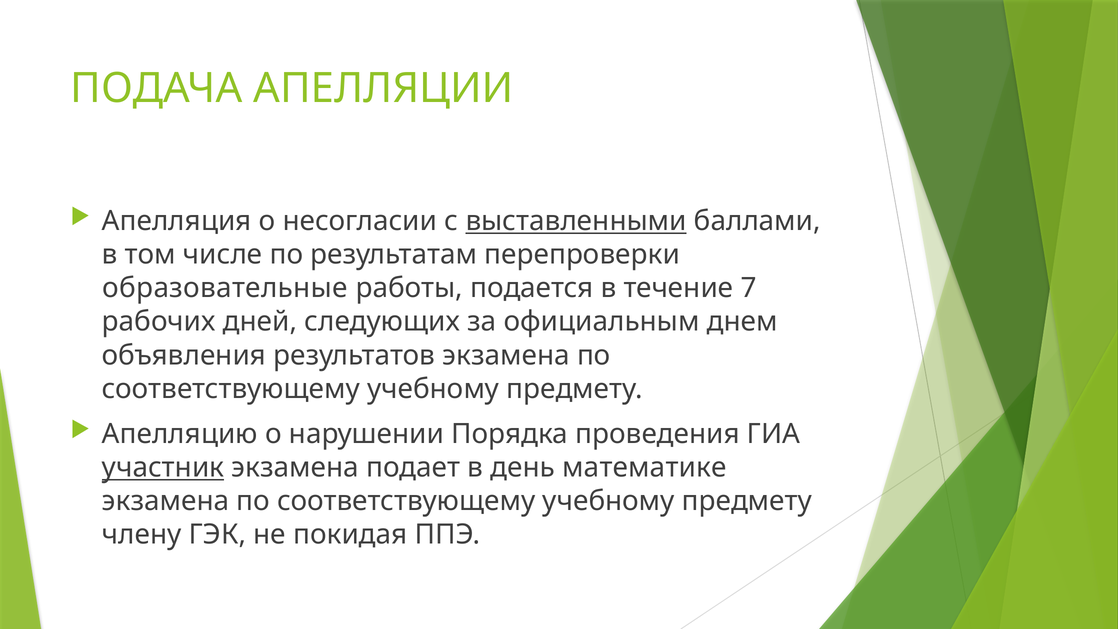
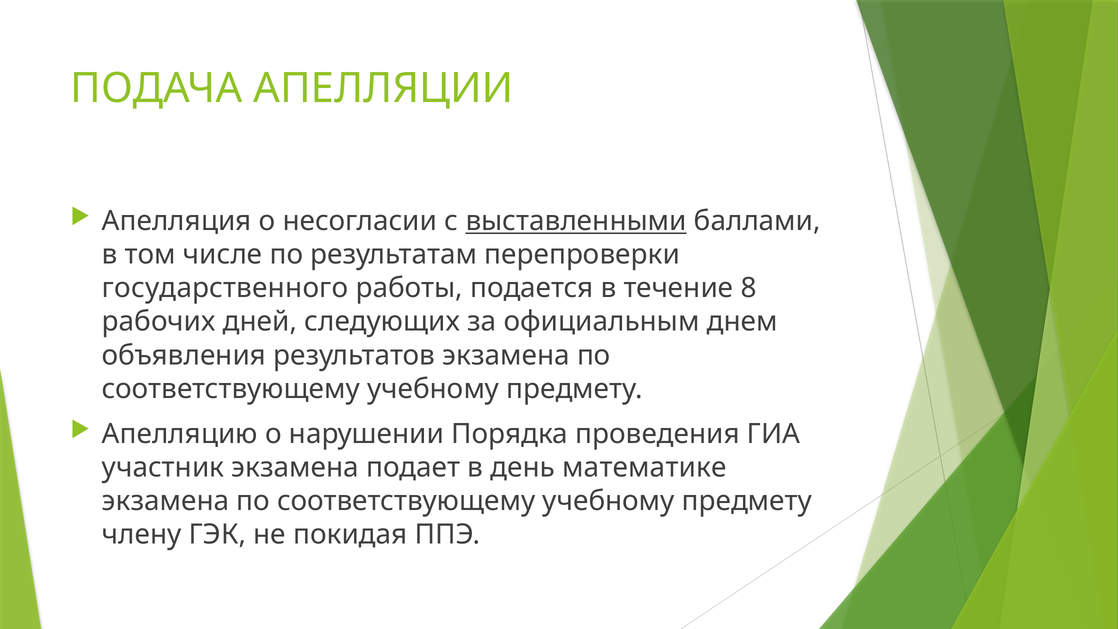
образовательные: образовательные -> государственного (225, 288)
7: 7 -> 8 (749, 288)
участник underline: present -> none (163, 467)
